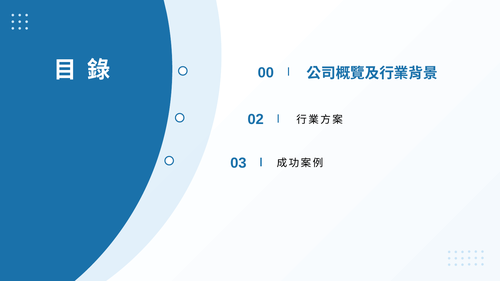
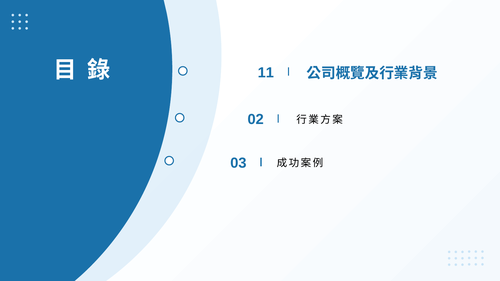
00: 00 -> 11 (266, 73)
